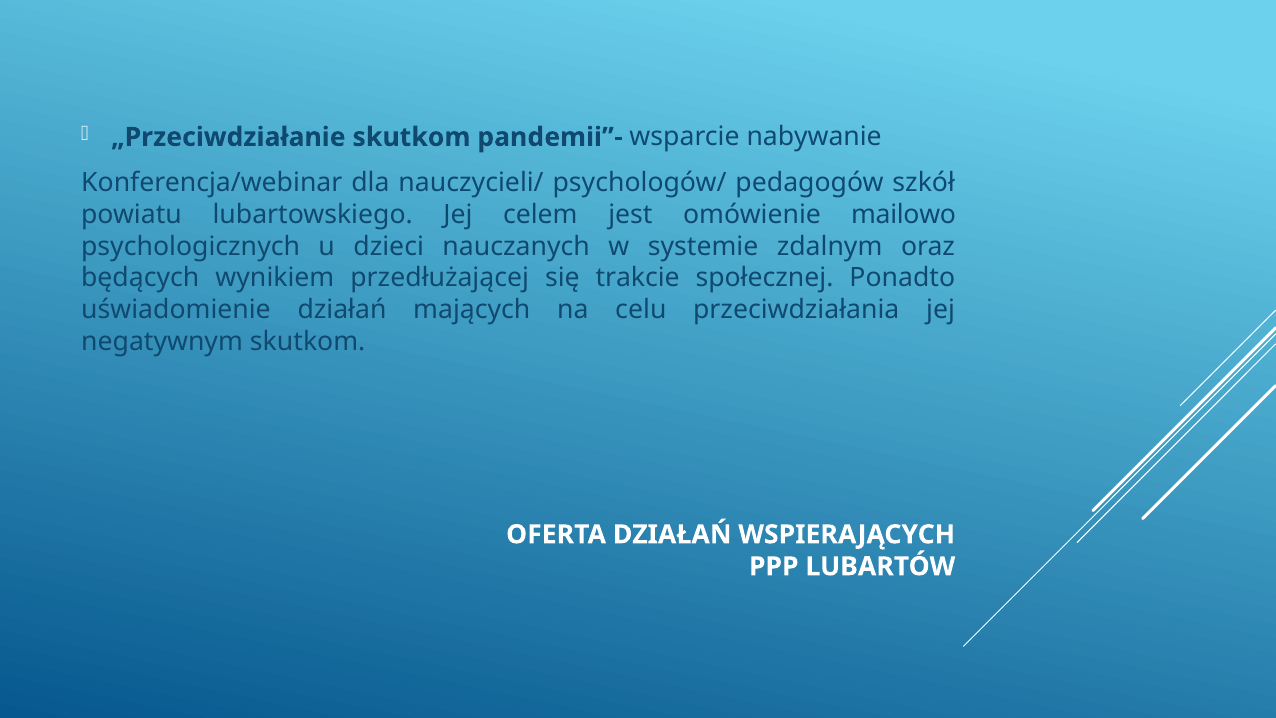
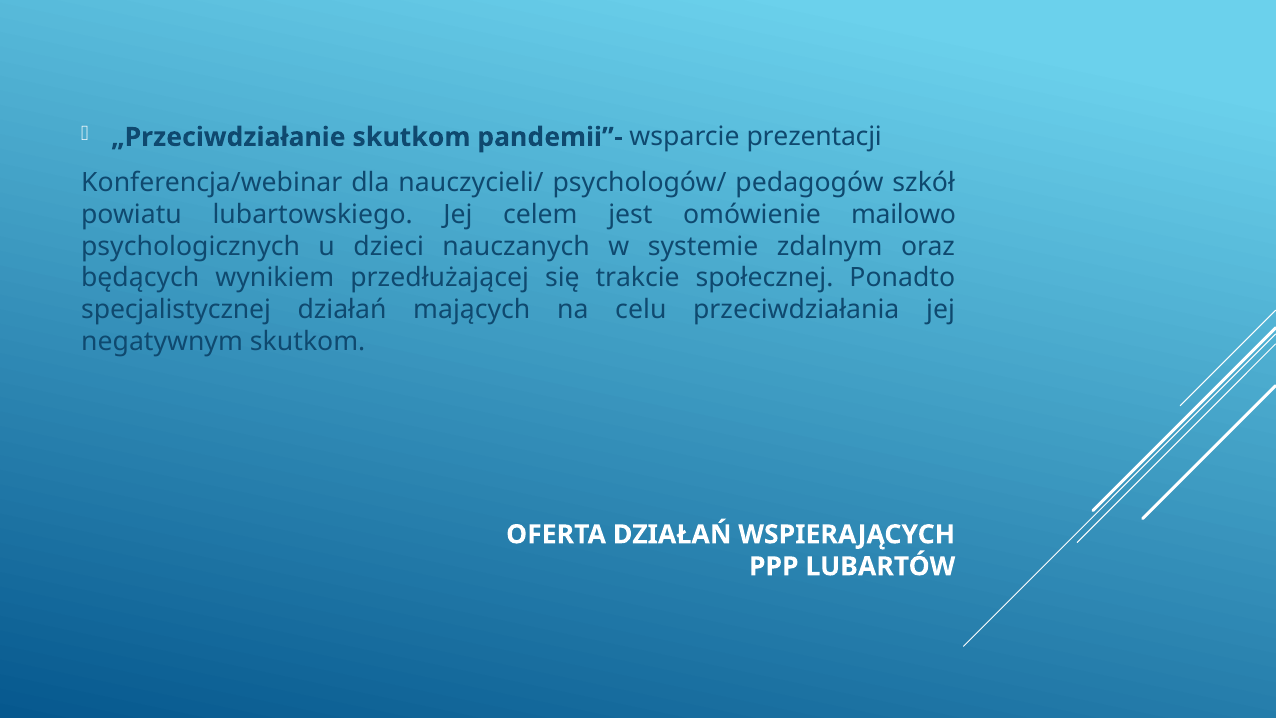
nabywanie: nabywanie -> prezentacji (814, 137)
uświadomienie: uświadomienie -> specjalistycznej (176, 310)
